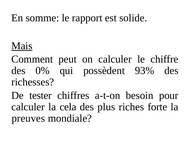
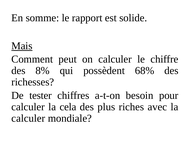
0%: 0% -> 8% (43, 70)
93%: 93% -> 68% (145, 70)
forte: forte -> avec (157, 106)
preuves: preuves -> calculer (28, 118)
